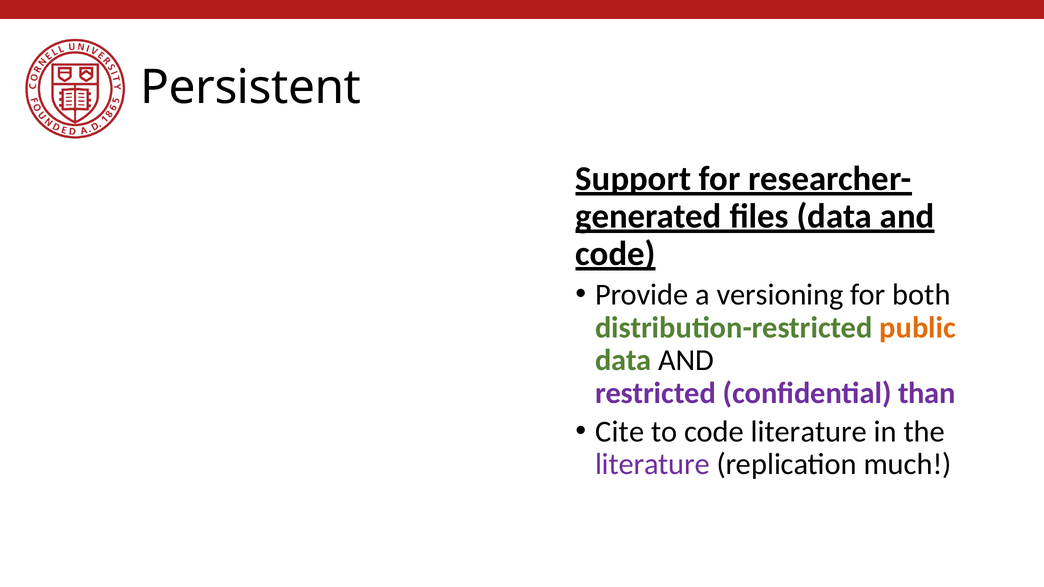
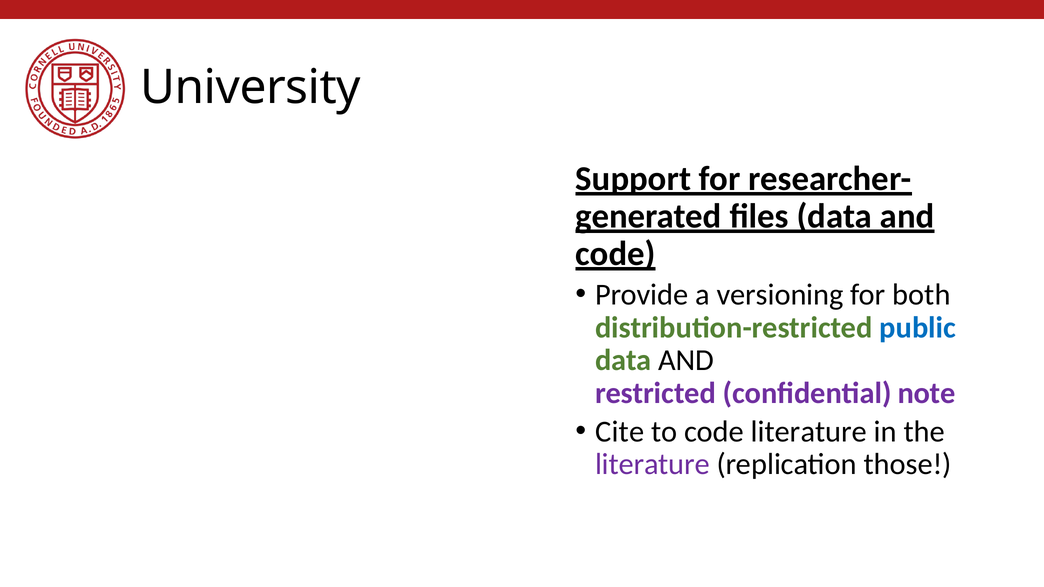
Persistent: Persistent -> University (251, 88)
public colour: orange -> blue (918, 328)
than: than -> note (927, 393)
much: much -> those (908, 465)
